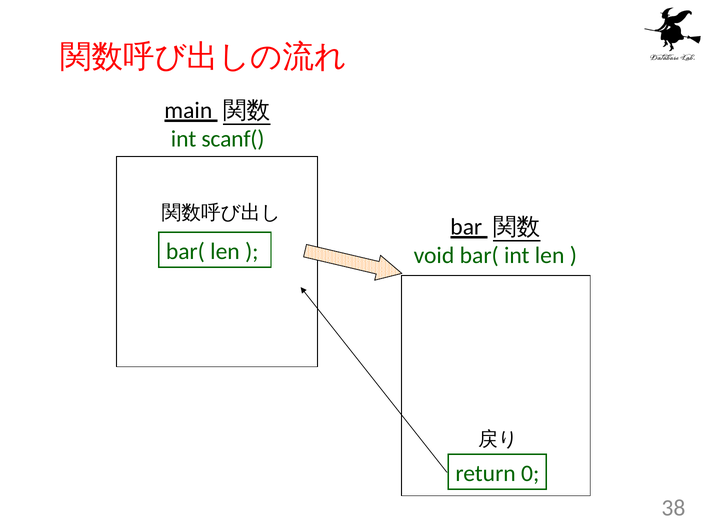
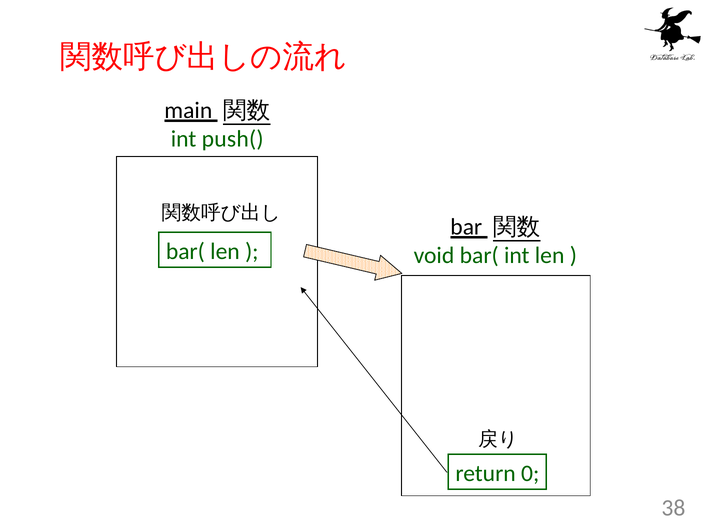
scanf(: scanf( -> push( (233, 139)
